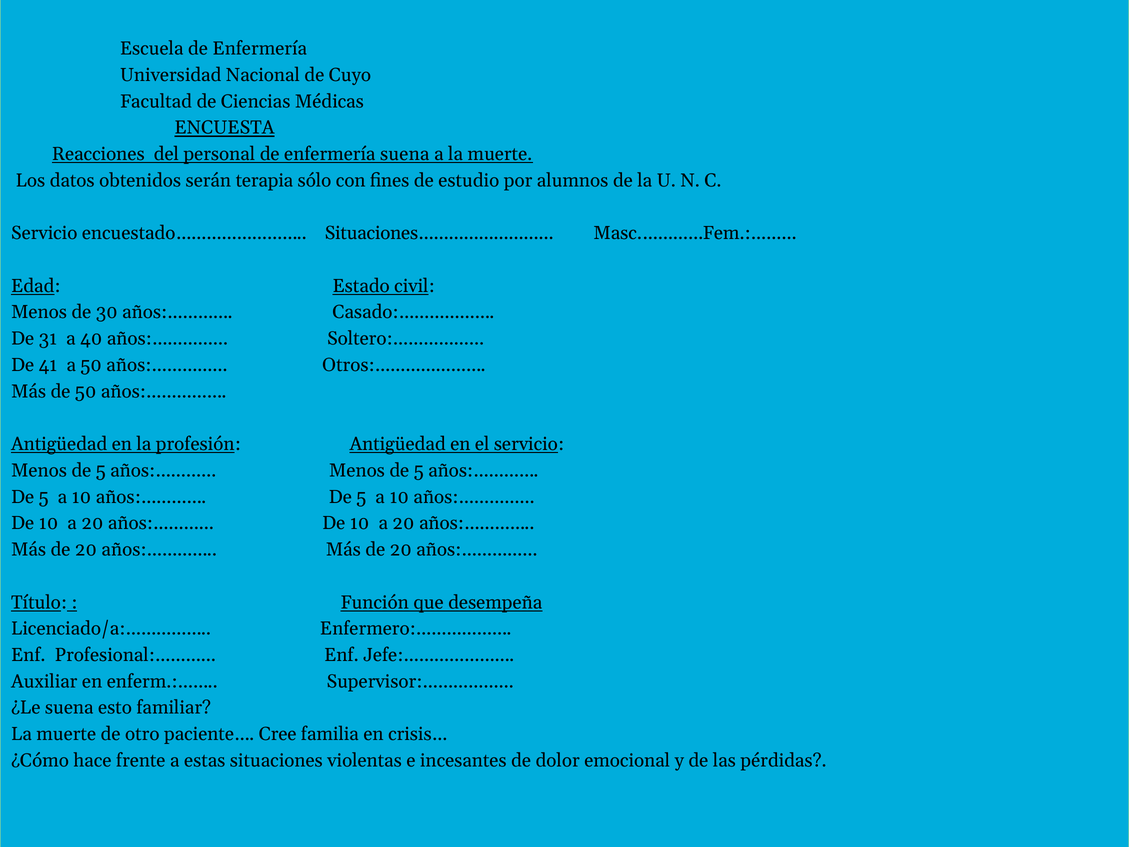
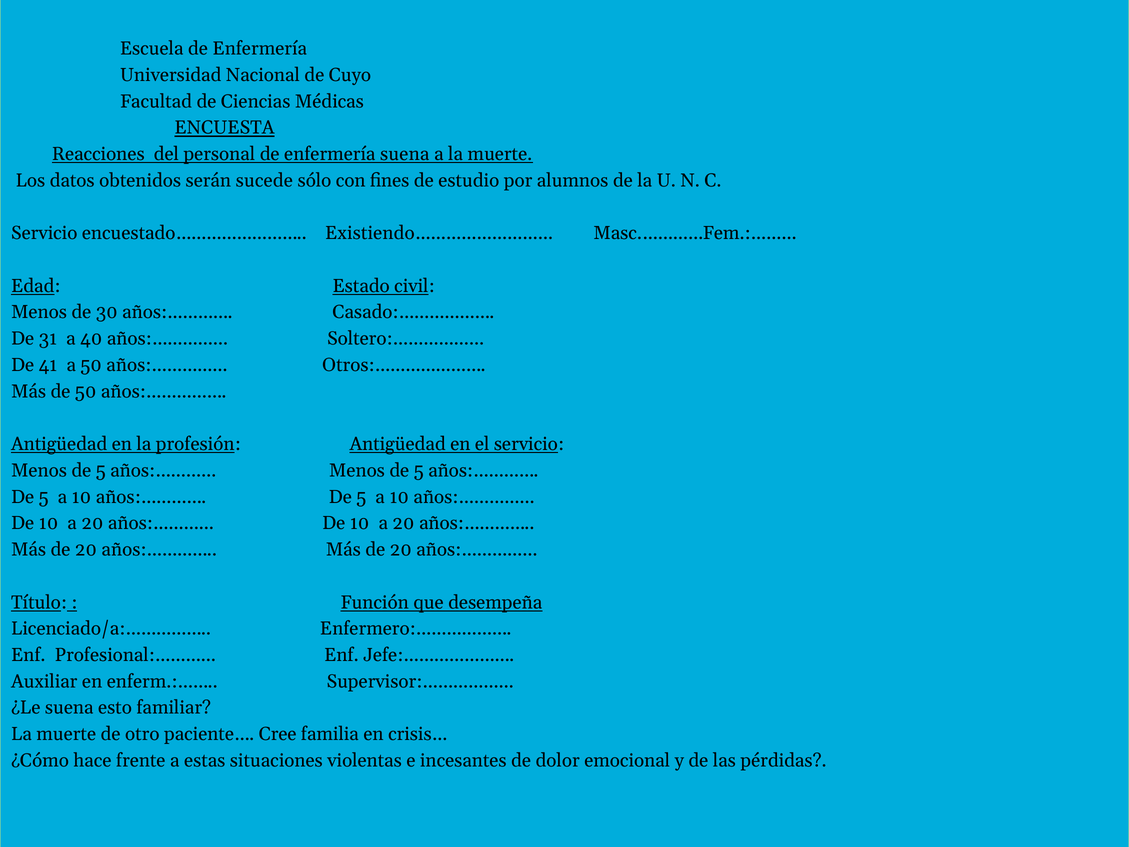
terapia: terapia -> sucede (264, 180)
Situaciones………………………: Situaciones……………………… -> Existiendo……………………… (439, 233)
